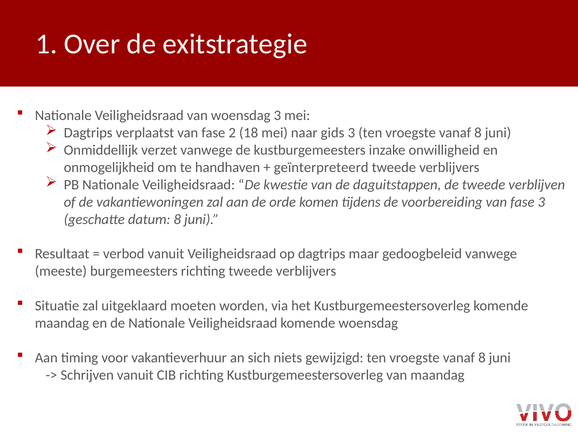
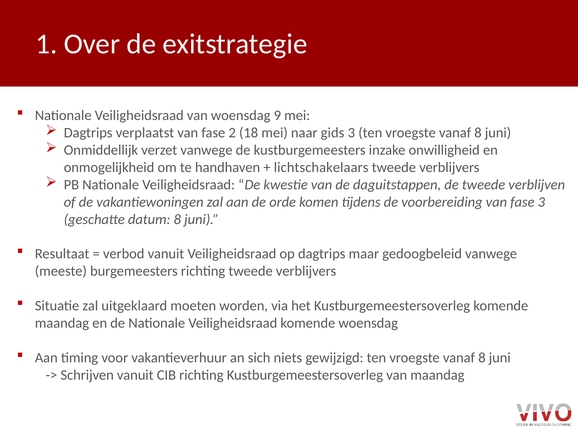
woensdag 3: 3 -> 9 (277, 115)
geïnterpreteerd: geïnterpreteerd -> lichtschakelaars (321, 167)
